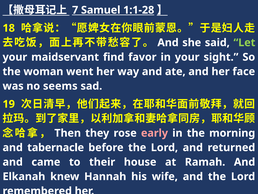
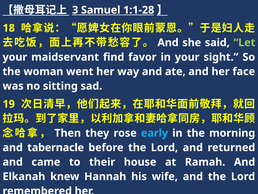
7: 7 -> 3 (75, 10)
seems: seems -> sitting (60, 86)
early colour: pink -> light blue (154, 133)
